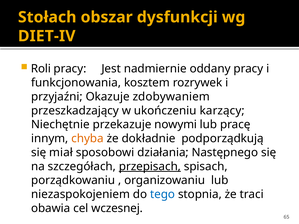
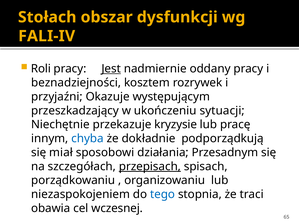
DIET-IV: DIET-IV -> FALI-IV (47, 36)
Jest underline: none -> present (111, 69)
funkcjonowania: funkcjonowania -> beznadziejności (76, 83)
zdobywaniem: zdobywaniem -> występującym (171, 97)
karzący: karzący -> sytuacji (222, 111)
nowymi: nowymi -> kryzysie (176, 125)
chyba colour: orange -> blue (87, 139)
Następnego: Następnego -> Przesadnym (225, 153)
